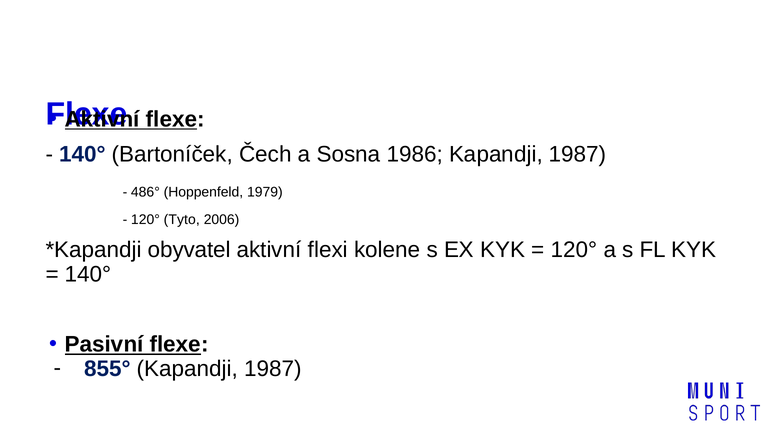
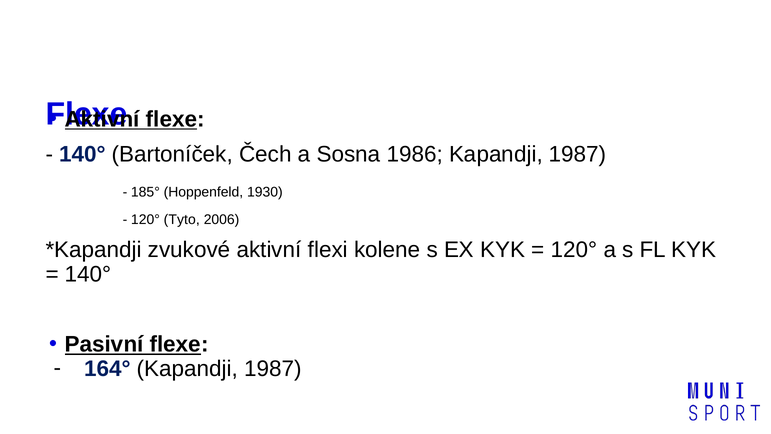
486°: 486° -> 185° (145, 192)
1979: 1979 -> 1930 (265, 192)
obyvatel: obyvatel -> zvukové (189, 250)
855°: 855° -> 164° (107, 368)
